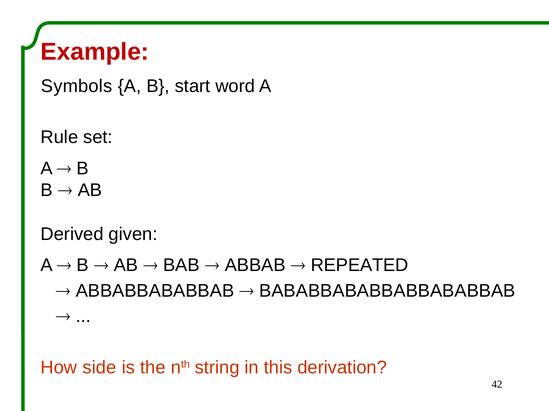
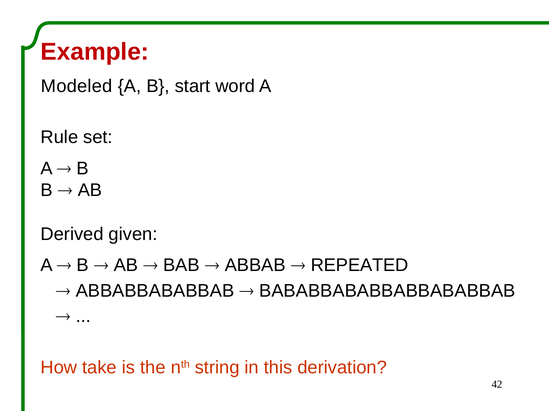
Symbols: Symbols -> Modeled (77, 86)
side: side -> take (100, 368)
